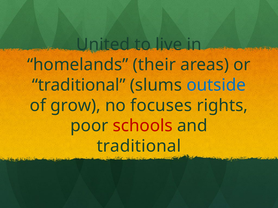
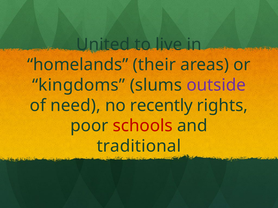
traditional: traditional -> kingdoms (79, 85)
outside colour: blue -> purple (216, 85)
grow: grow -> need (75, 106)
focuses: focuses -> recently (161, 106)
